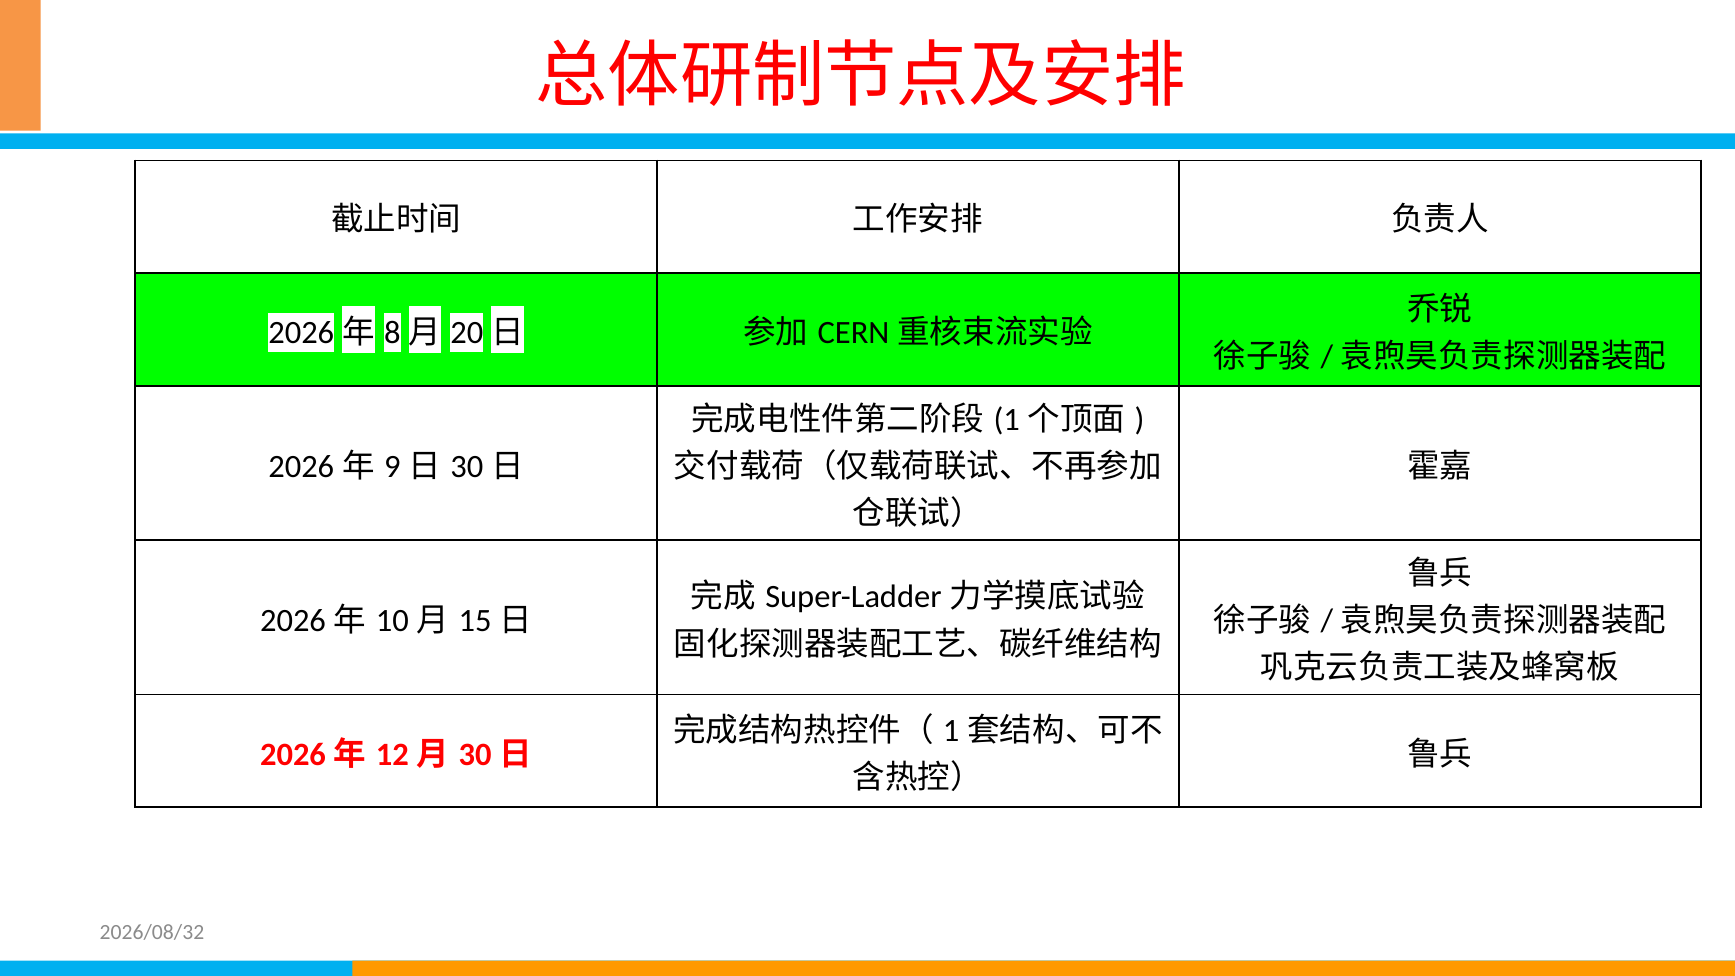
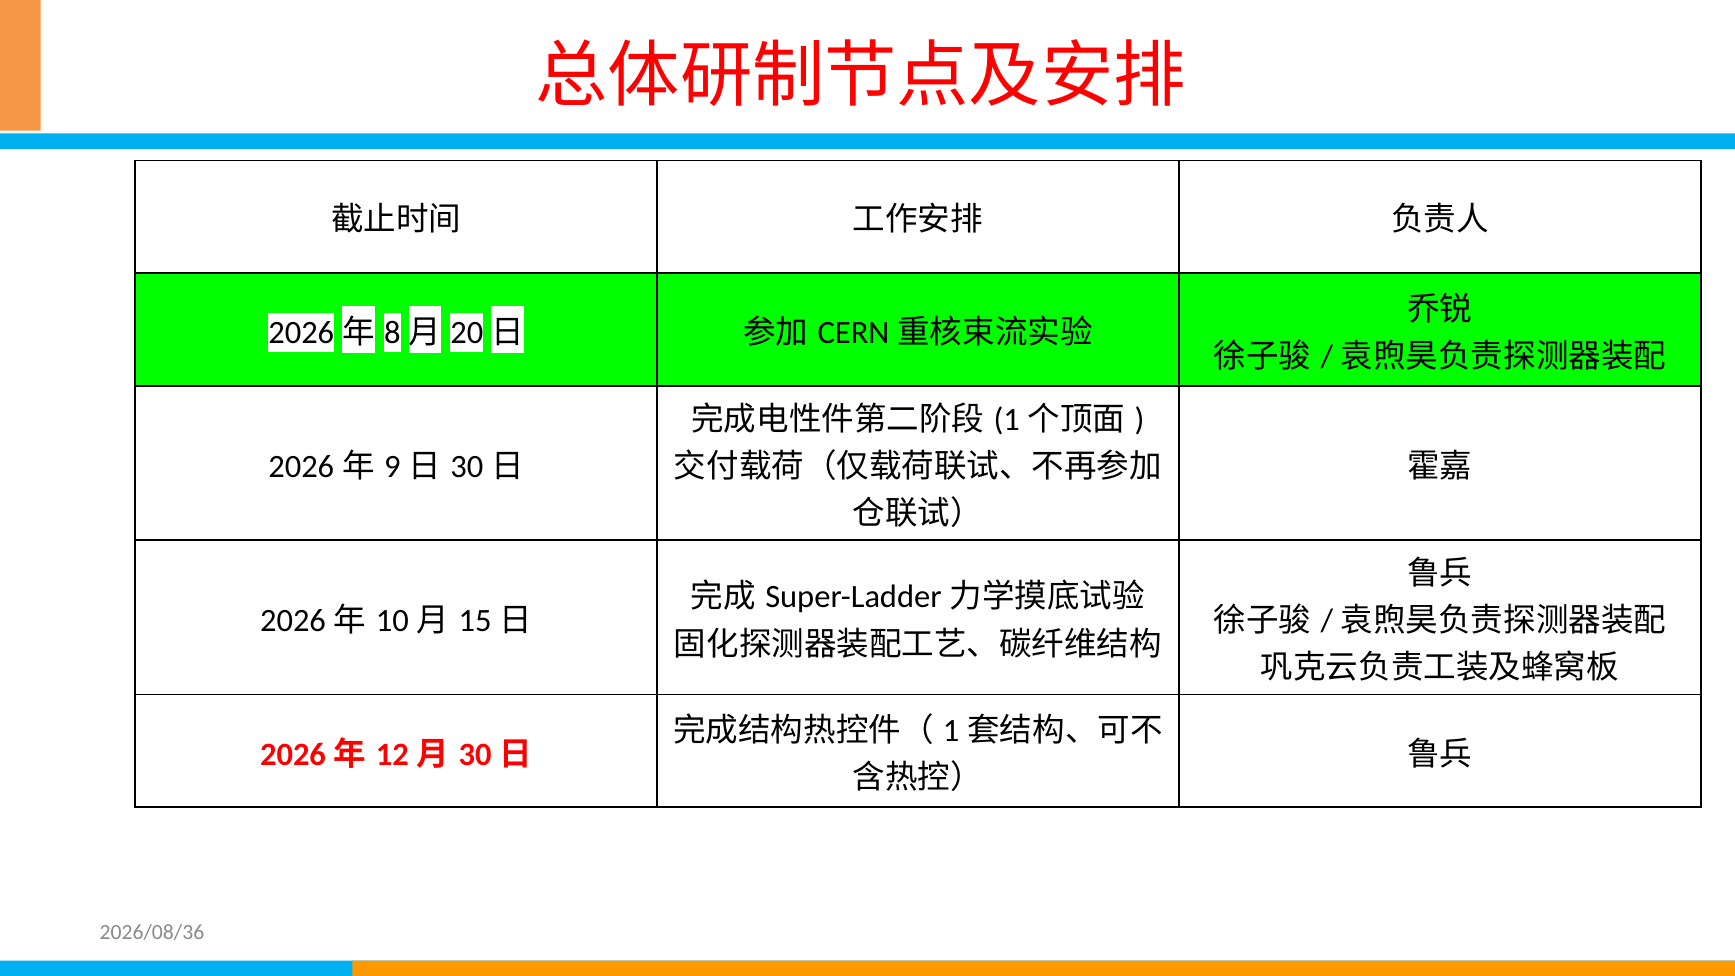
2026/08/32: 2026/08/32 -> 2026/08/36 (152, 932)
